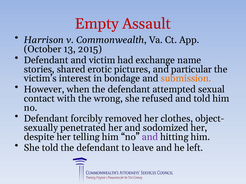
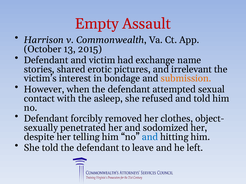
particular: particular -> irrelevant (192, 69)
wrong: wrong -> asleep (108, 99)
and colour: purple -> blue (150, 137)
